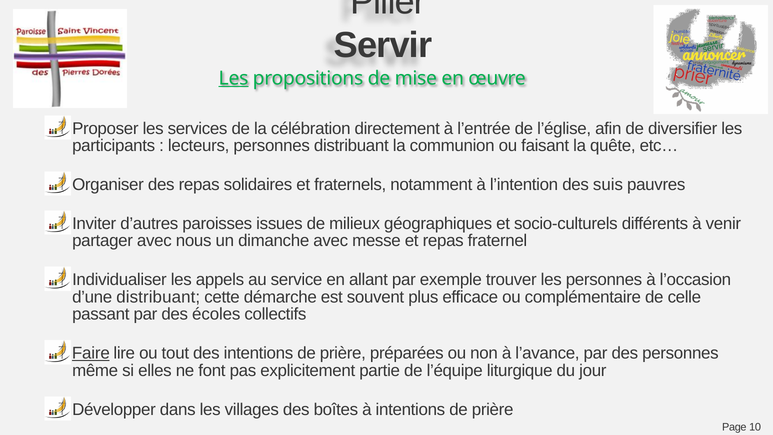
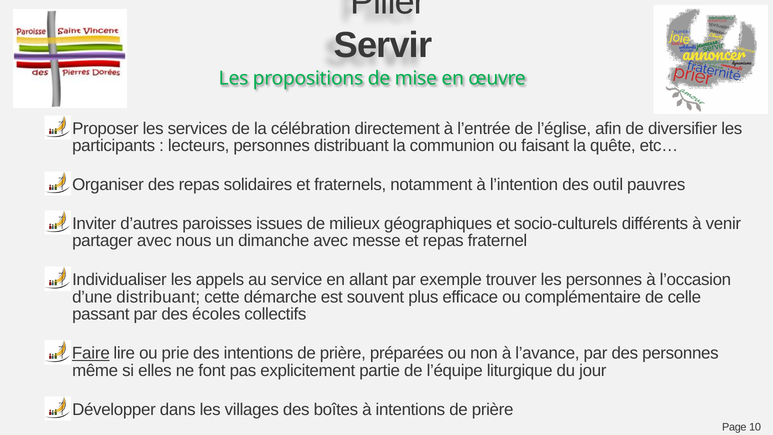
Les underline: present -> none (234, 78)
suis: suis -> outil (608, 185)
tout: tout -> prie (175, 353)
